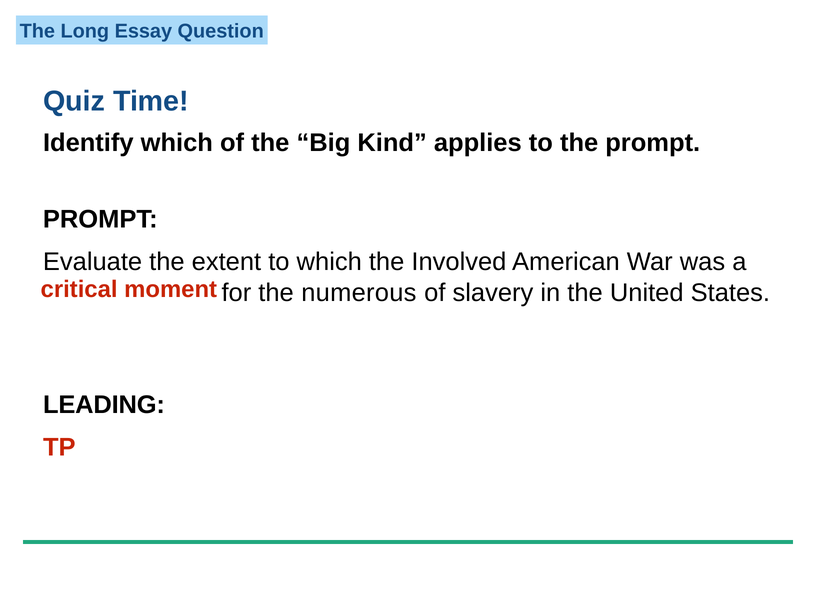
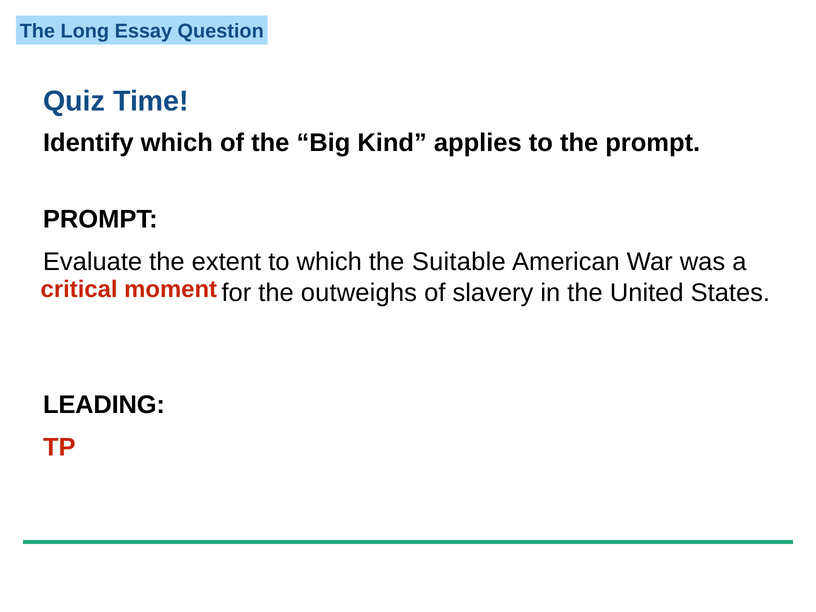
Involved: Involved -> Suitable (459, 262)
numerous: numerous -> outweighs (359, 293)
